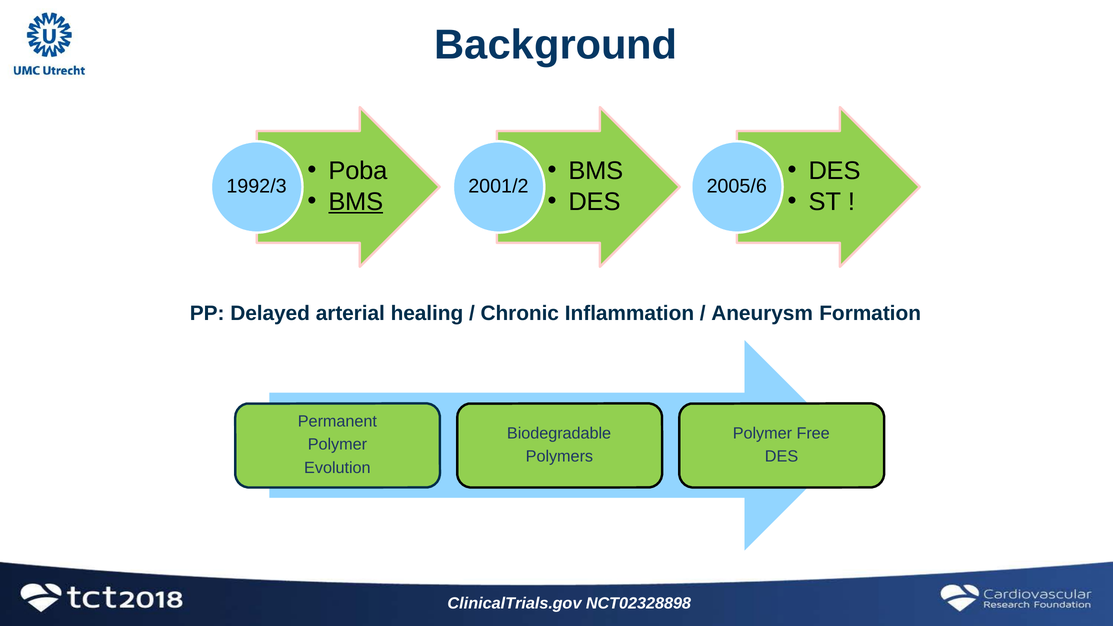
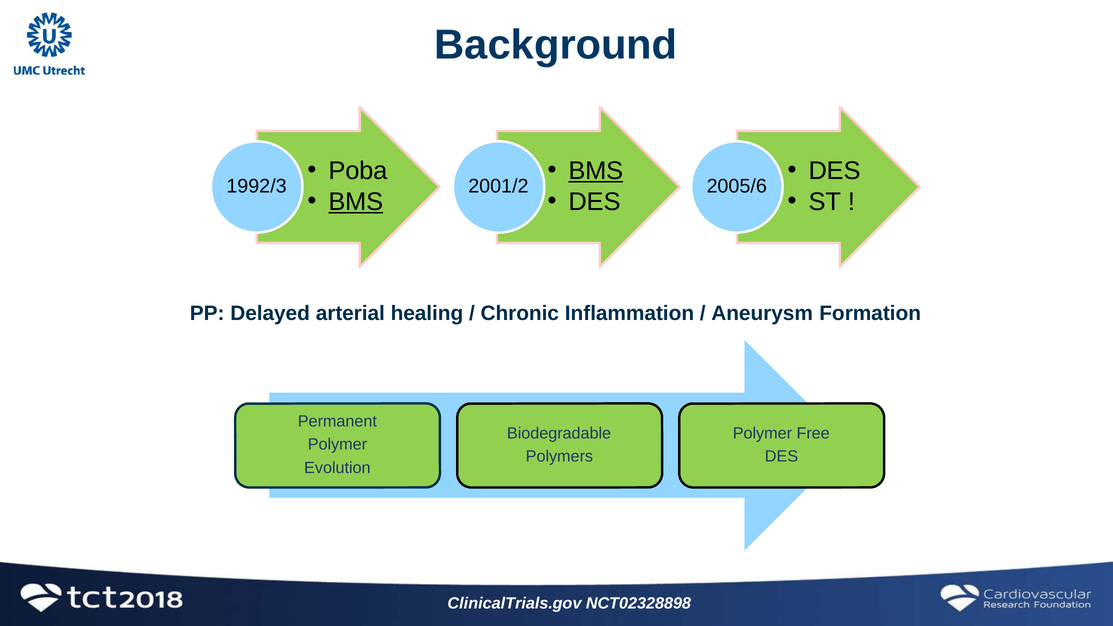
BMS underline: none -> present (596, 171)
